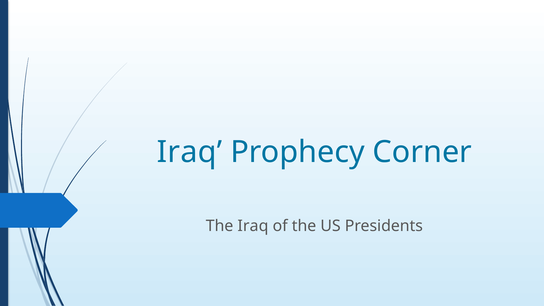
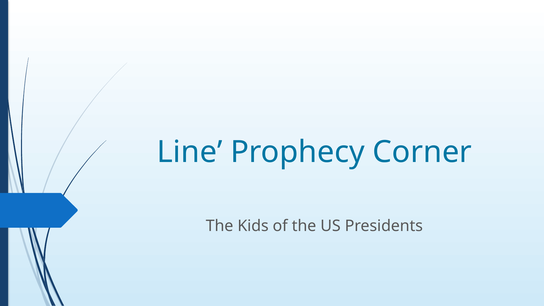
Iraq: Iraq -> Line (190, 152)
The Iraq: Iraq -> Kids (253, 226)
